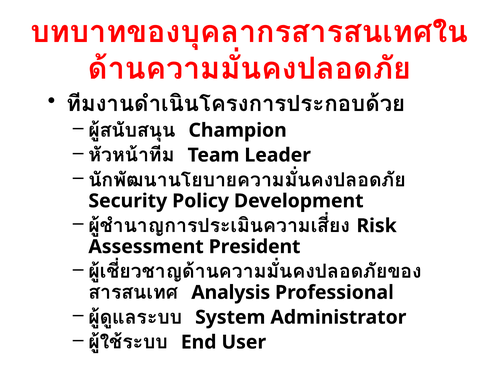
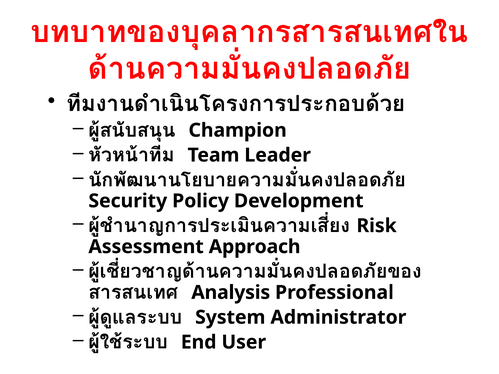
President: President -> Approach (255, 247)
